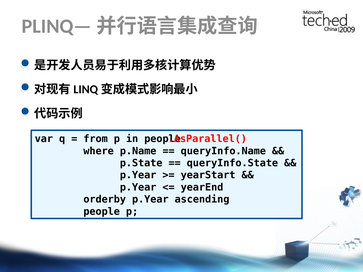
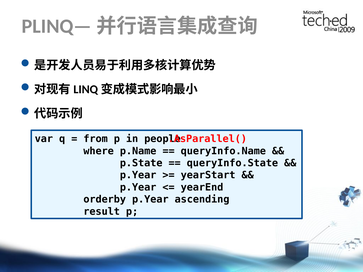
people: people -> result (102, 212)
